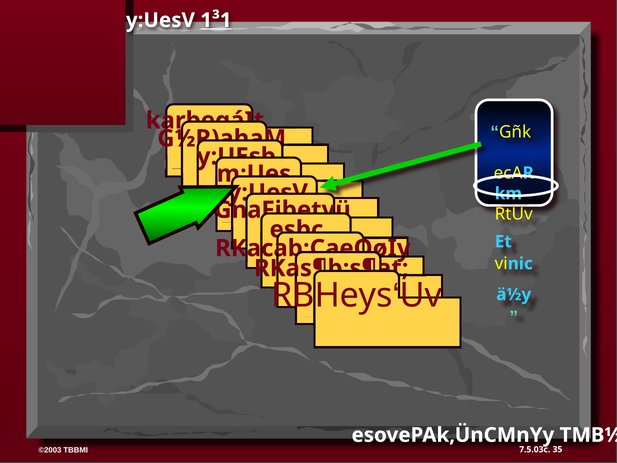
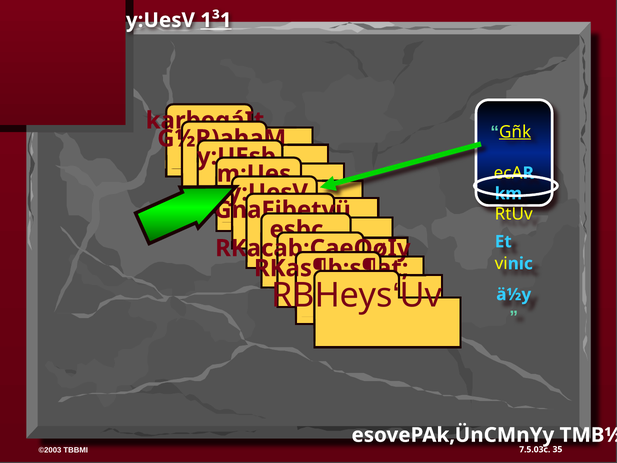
Gñk underline: none -> present (515, 132)
